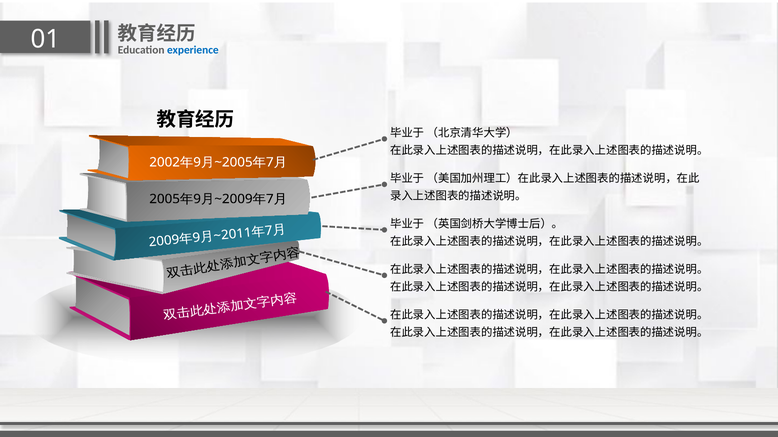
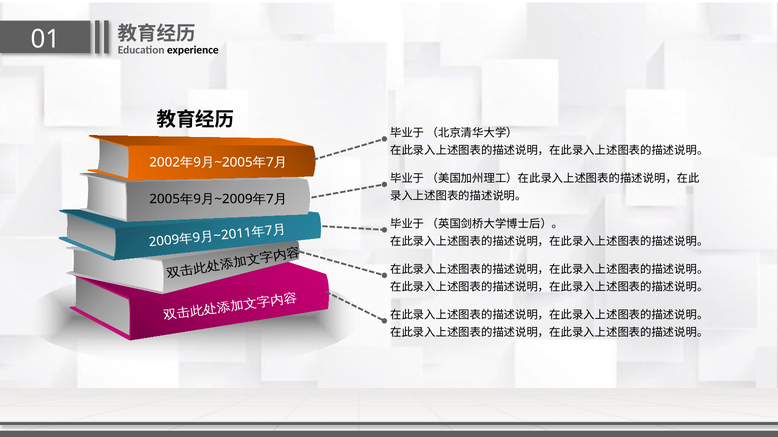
experience colour: blue -> black (193, 50)
